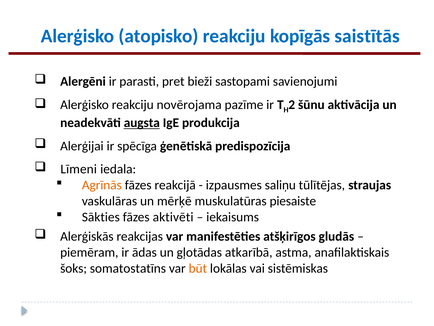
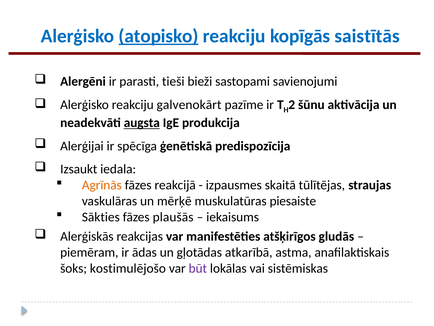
atopisko underline: none -> present (159, 36)
pret: pret -> tieši (173, 81)
novērojama: novērojama -> galvenokārt (189, 105)
Līmeni: Līmeni -> Izsaukt (79, 169)
saliņu: saliņu -> skaitā (280, 185)
aktivēti: aktivēti -> plaušās (173, 217)
somatostatīns: somatostatīns -> kostimulējošo (128, 268)
būt colour: orange -> purple (198, 268)
